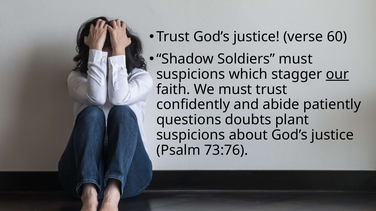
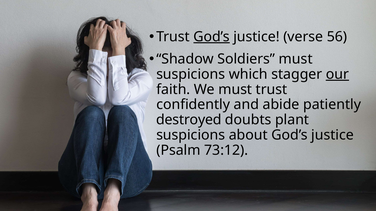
God’s underline: none -> present (212, 37)
60: 60 -> 56 (337, 37)
questions: questions -> destroyed (189, 120)
73:76: 73:76 -> 73:12 (226, 151)
